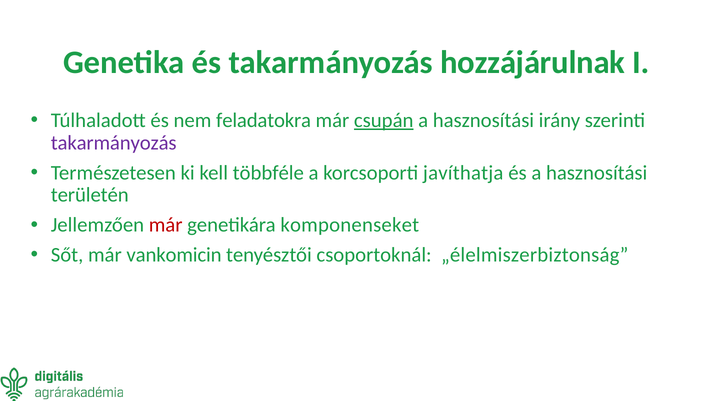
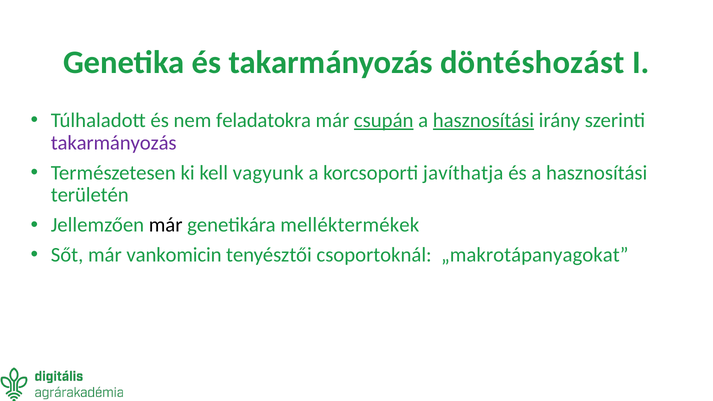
hozzájárulnak: hozzájárulnak -> döntéshozást (532, 62)
hasznosítási underline: none -> present (483, 120)
többféle: többféle -> vagyunk (268, 173)
már colour: red -> black (166, 225)
komponenseket: komponenseket -> melléktermékek (350, 225)
„élelmiszerbiztonság: „élelmiszerbiztonság -> „makrotápanyagokat (535, 255)
